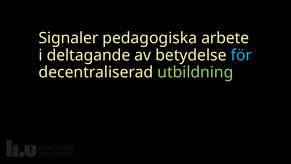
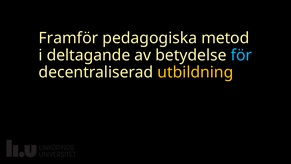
Signaler: Signaler -> Framför (68, 38)
arbete: arbete -> metod (225, 38)
utbildning colour: light green -> yellow (195, 72)
